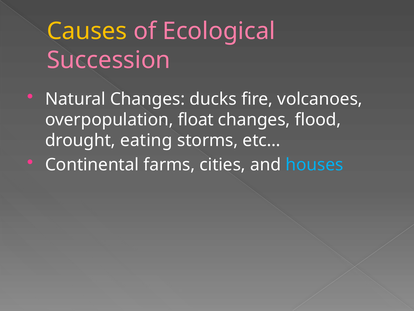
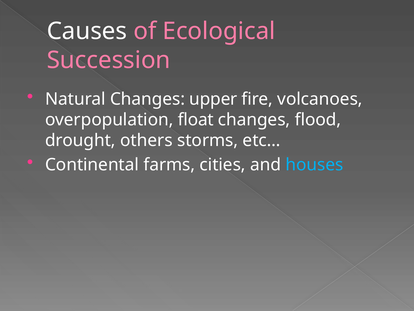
Causes colour: yellow -> white (87, 31)
ducks: ducks -> upper (213, 99)
eating: eating -> others (146, 140)
